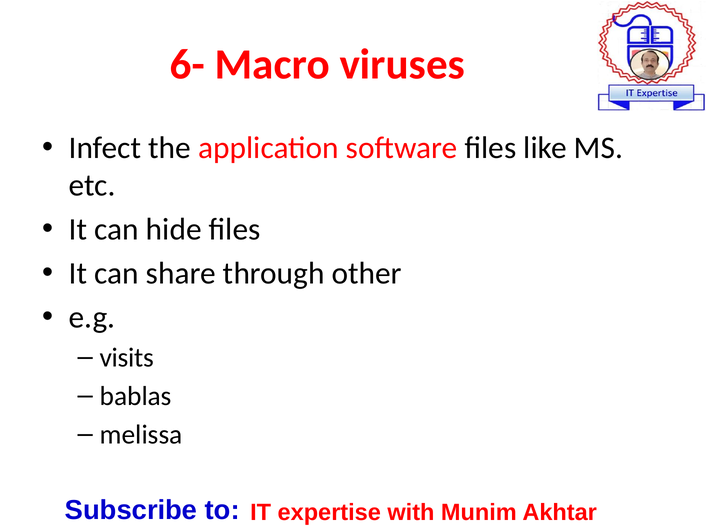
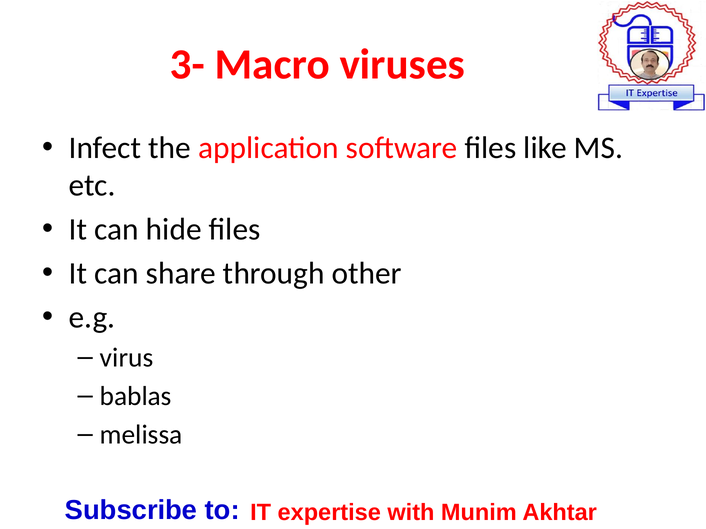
6-: 6- -> 3- (187, 65)
visits: visits -> virus (127, 358)
